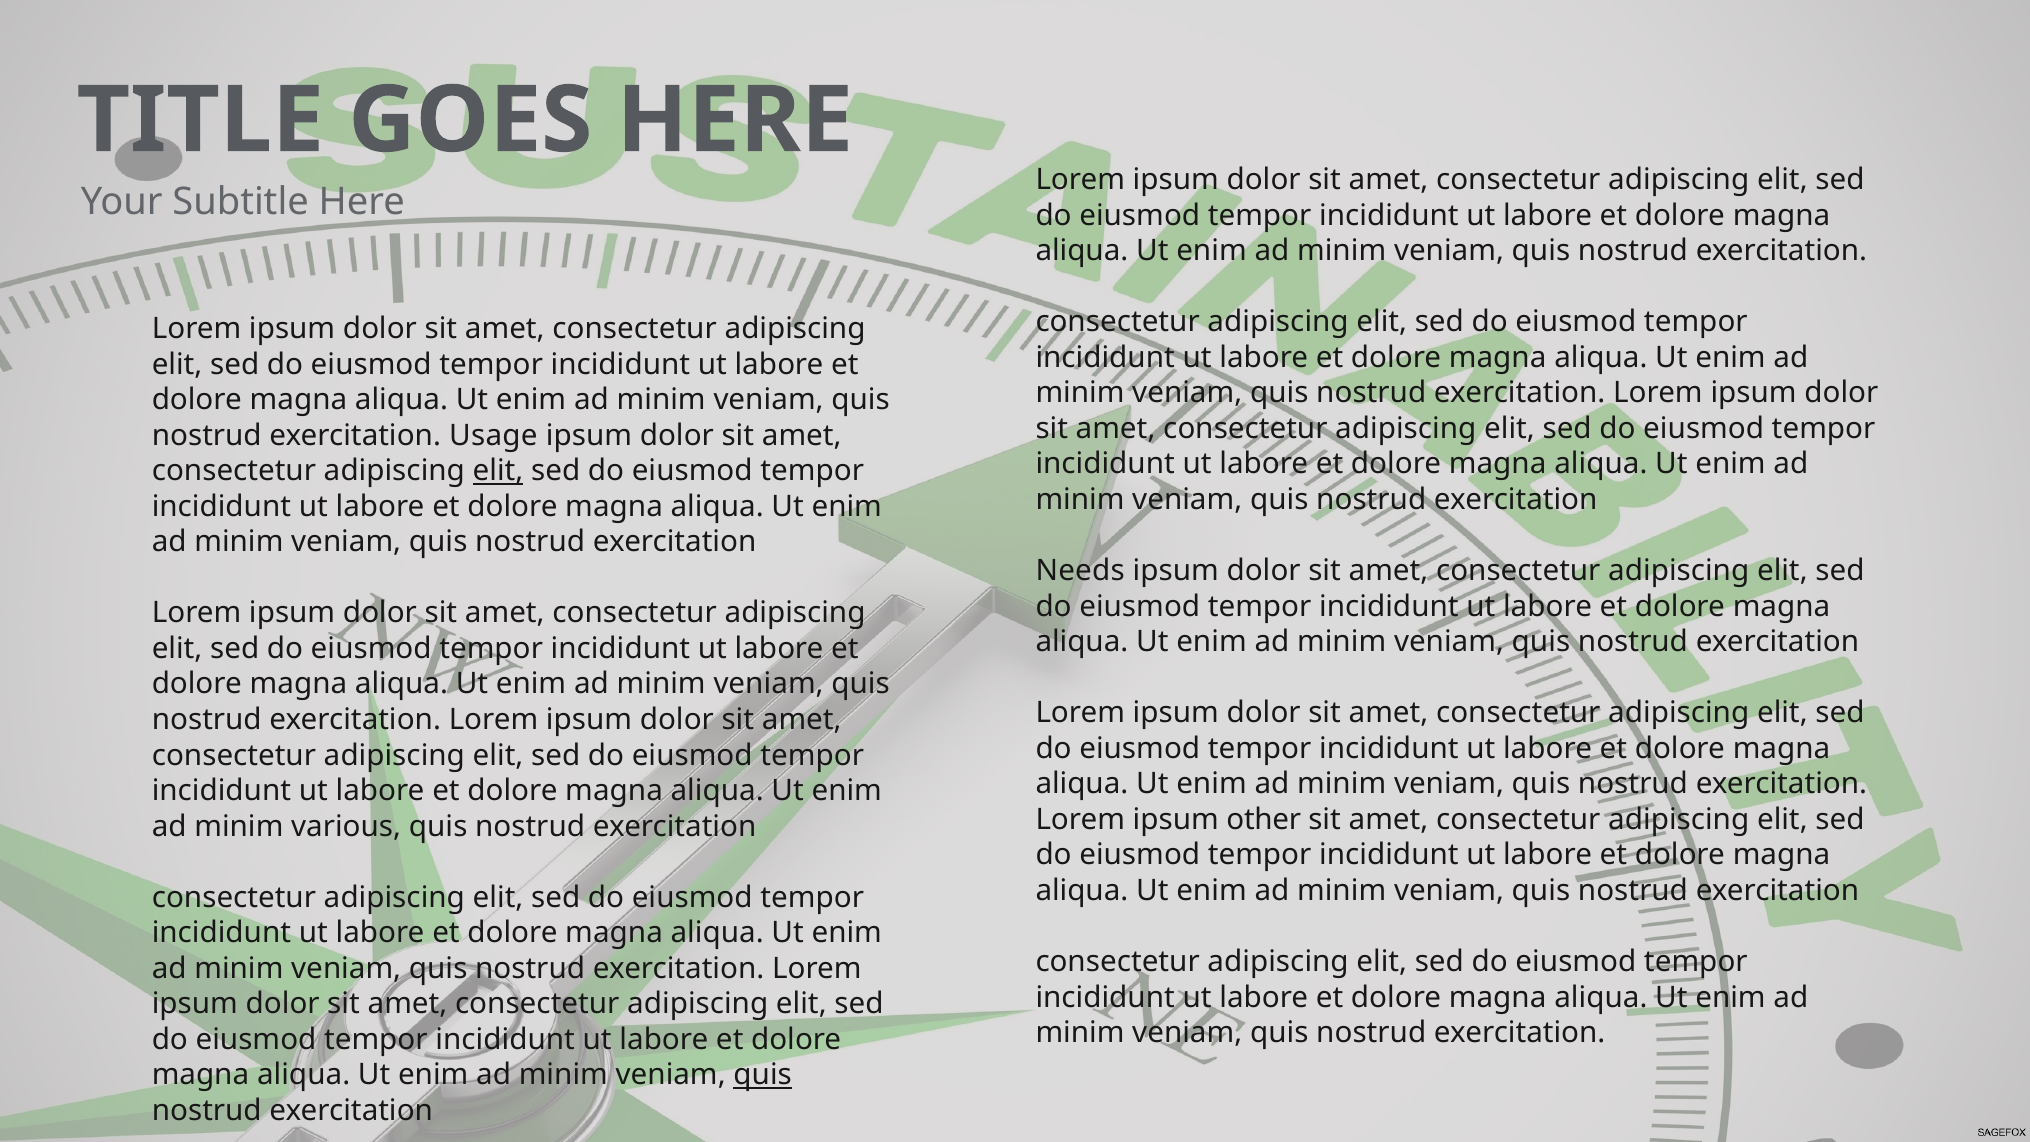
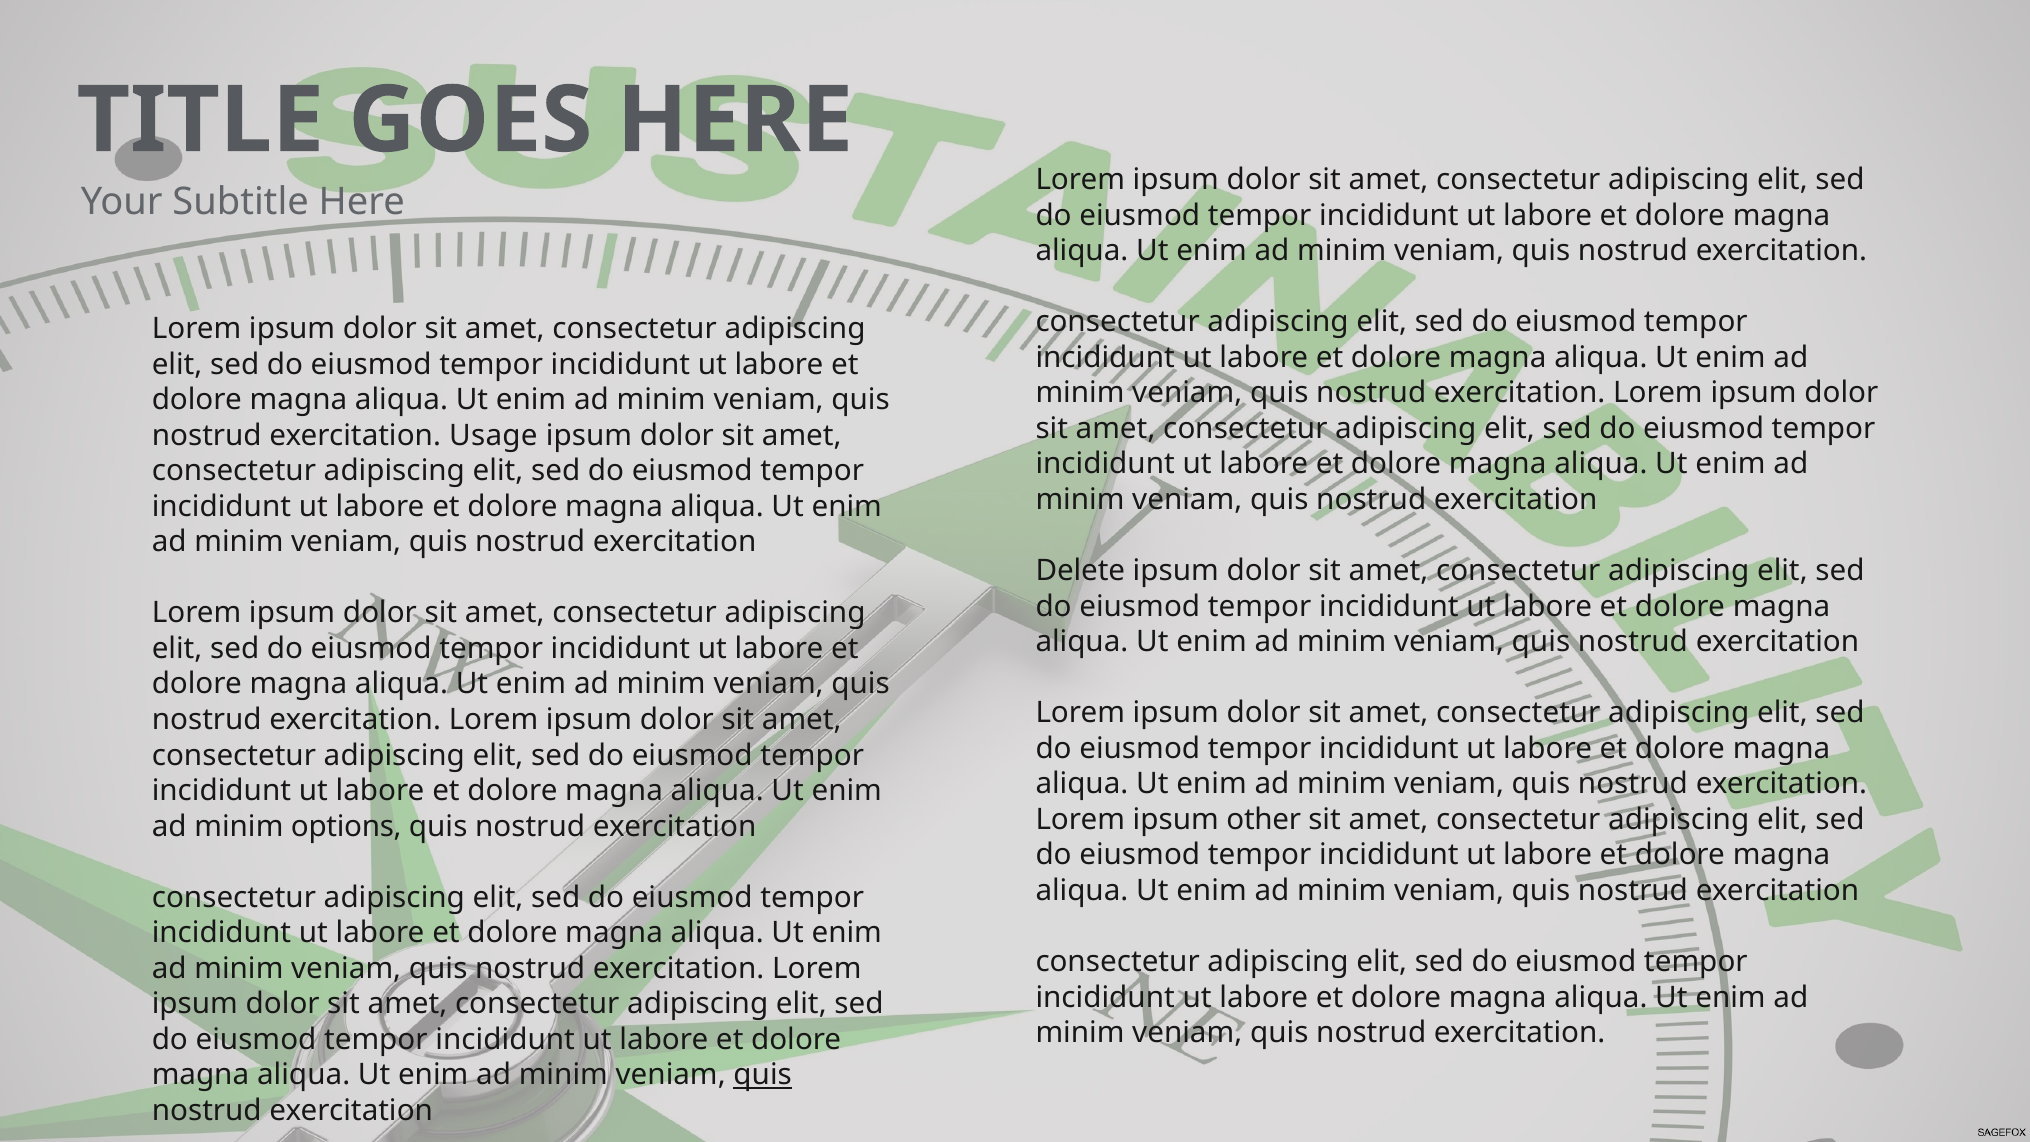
elit underline: present -> none (498, 471)
Needs: Needs -> Delete (1080, 571)
various: various -> options (346, 826)
